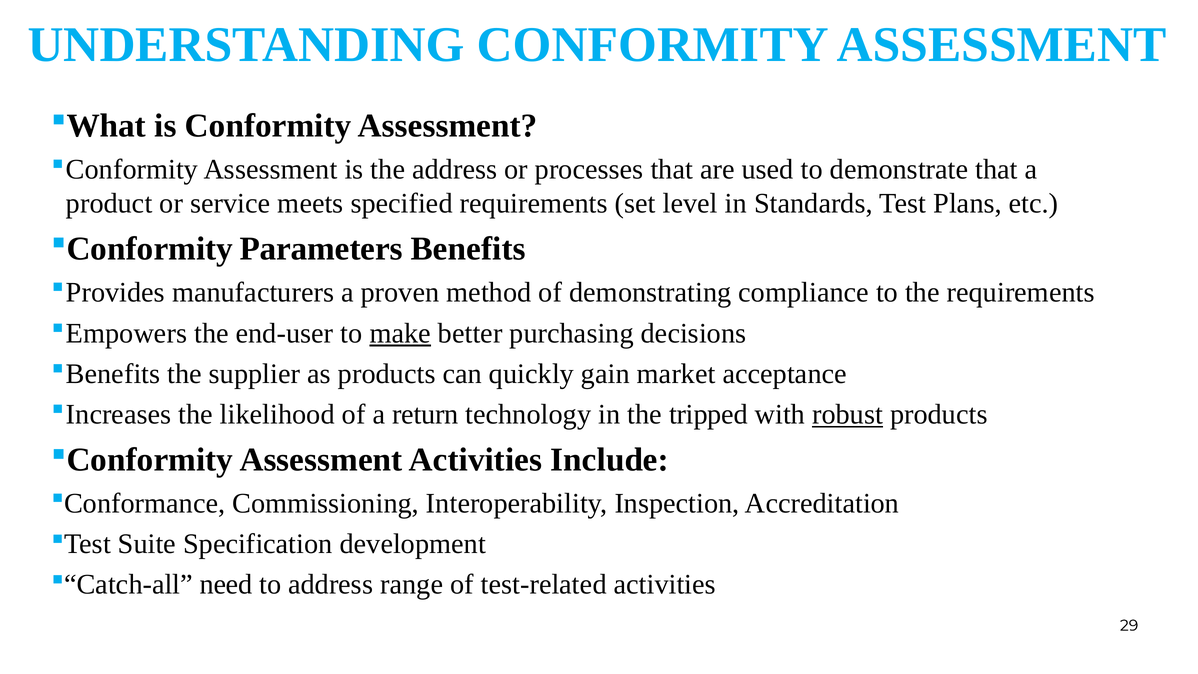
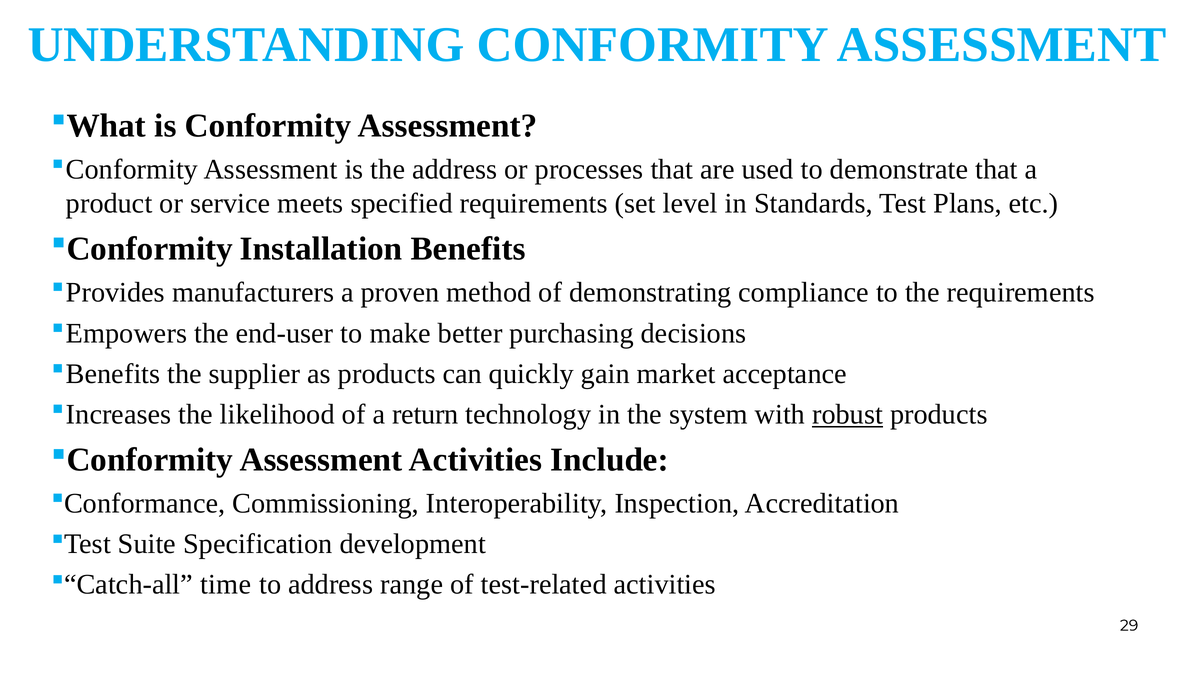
Parameters: Parameters -> Installation (321, 249)
make underline: present -> none (400, 333)
tripped: tripped -> system (708, 415)
need: need -> time (226, 584)
